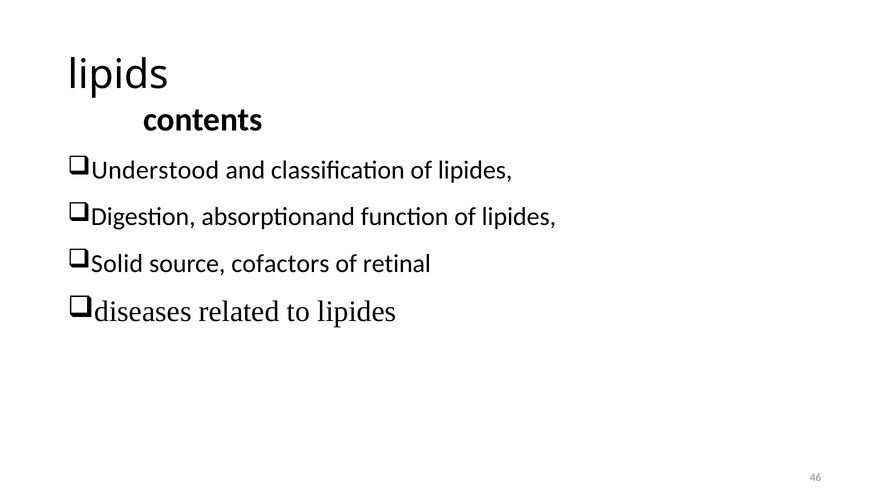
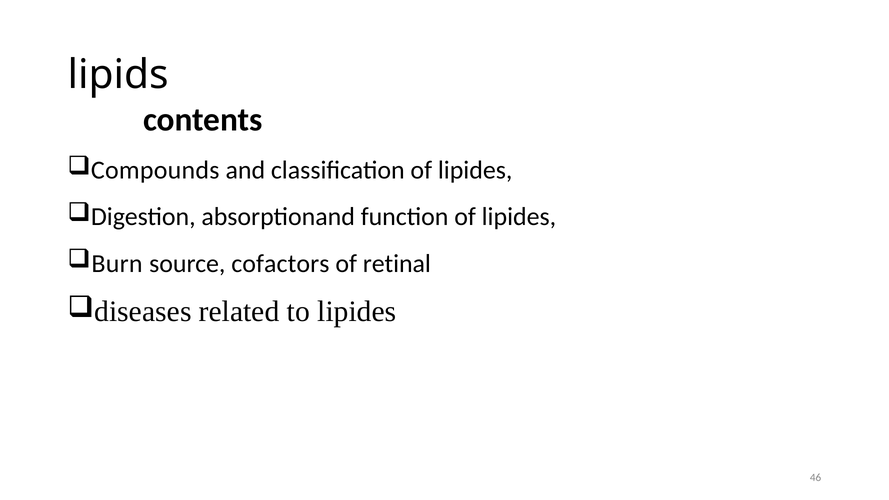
Understood: Understood -> Compounds (155, 170)
Solid: Solid -> Burn (117, 264)
